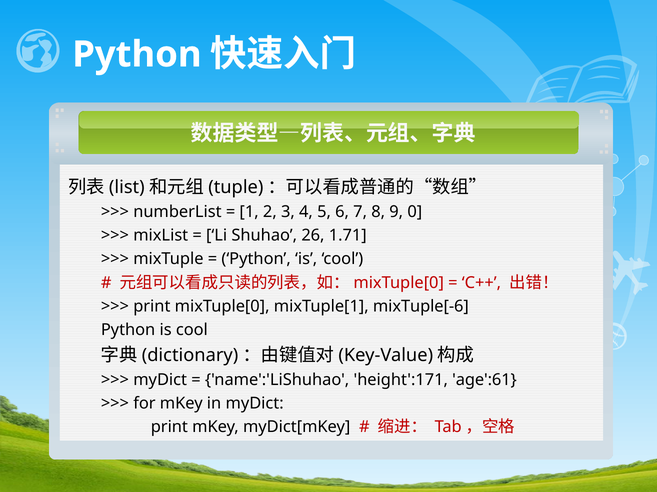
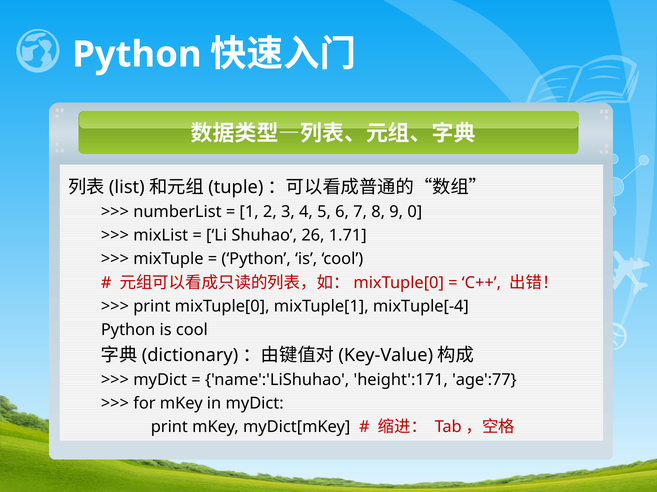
mixTuple[-6: mixTuple[-6 -> mixTuple[-4 (421, 307)
age':61: age':61 -> age':77 (484, 380)
